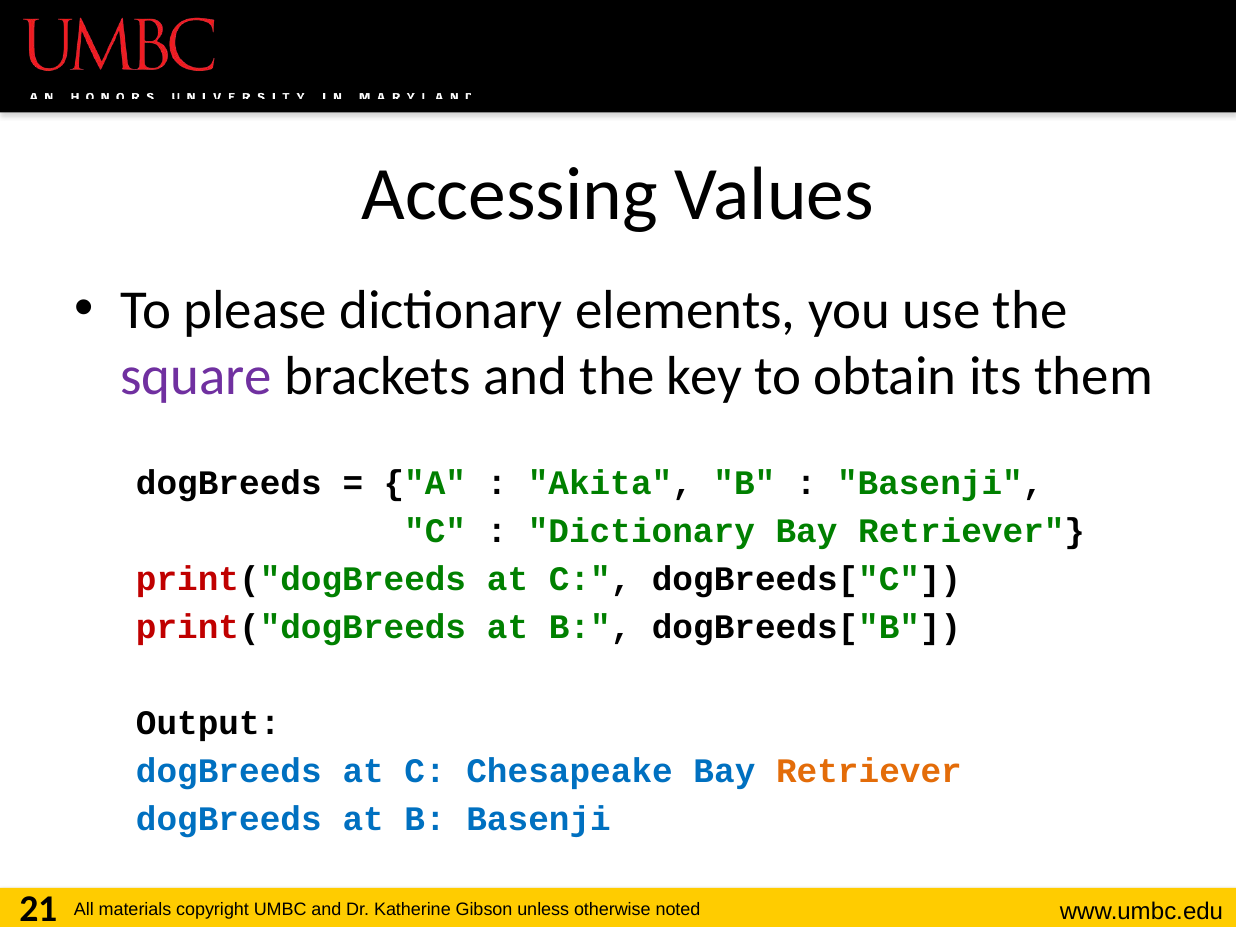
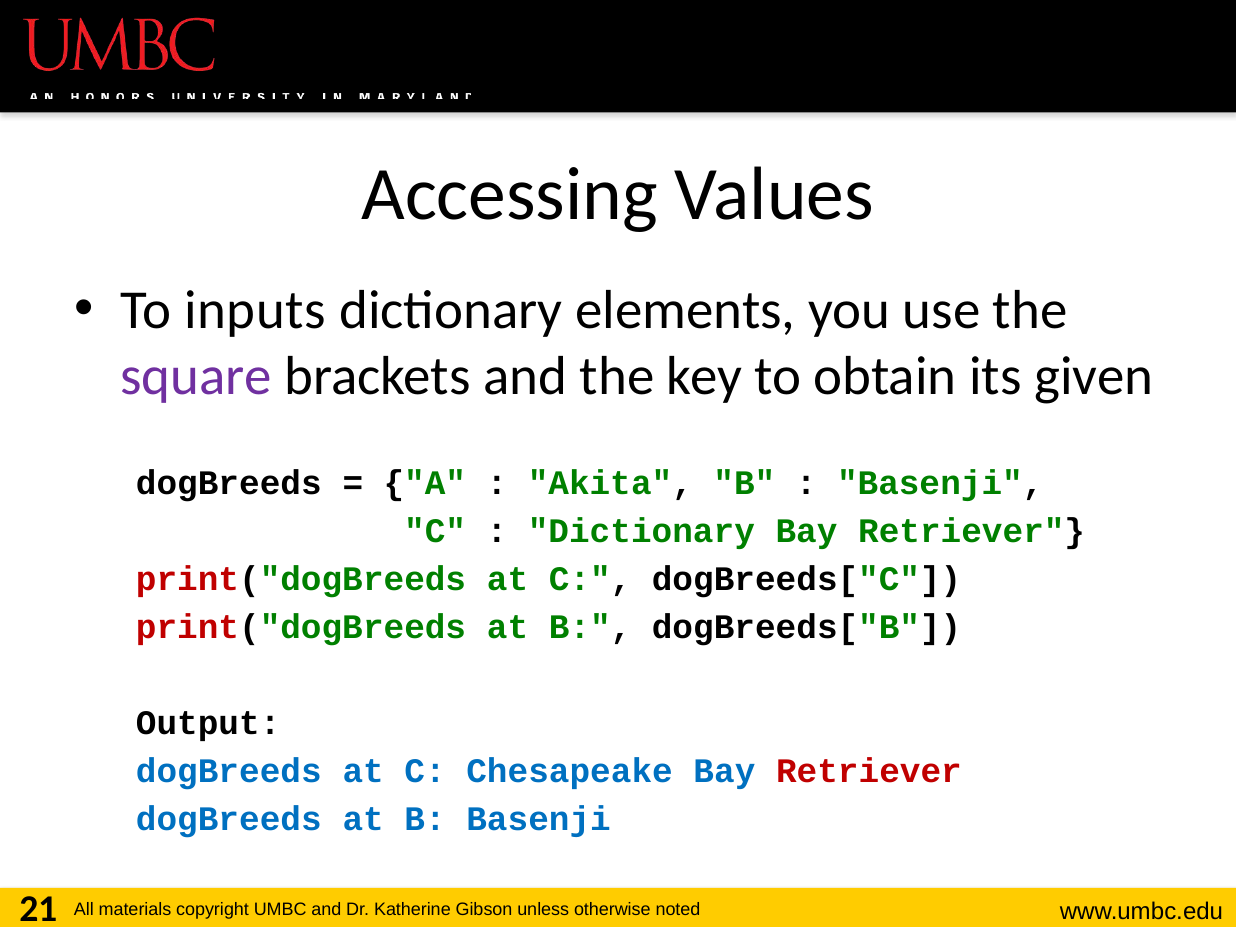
please: please -> inputs (255, 310)
them: them -> given (1094, 376)
Retriever colour: orange -> red (869, 771)
